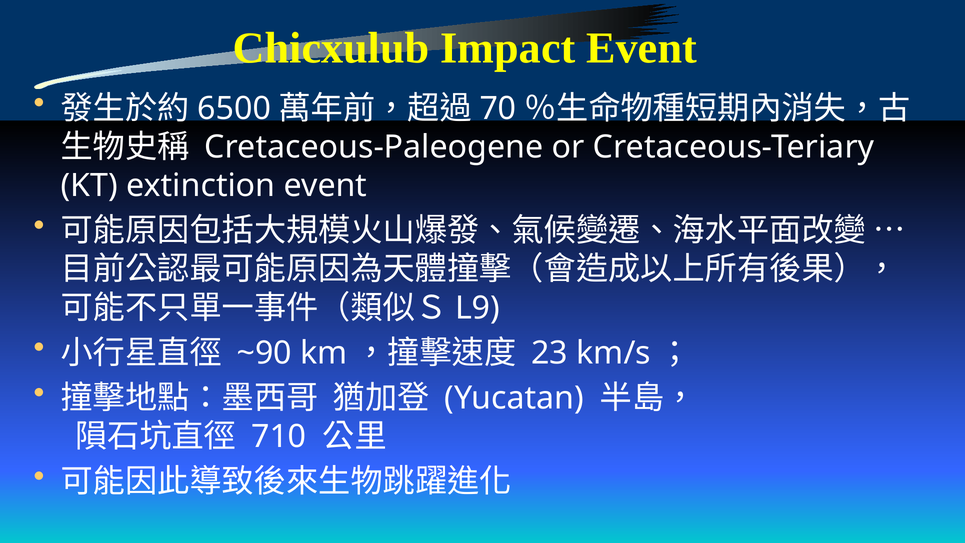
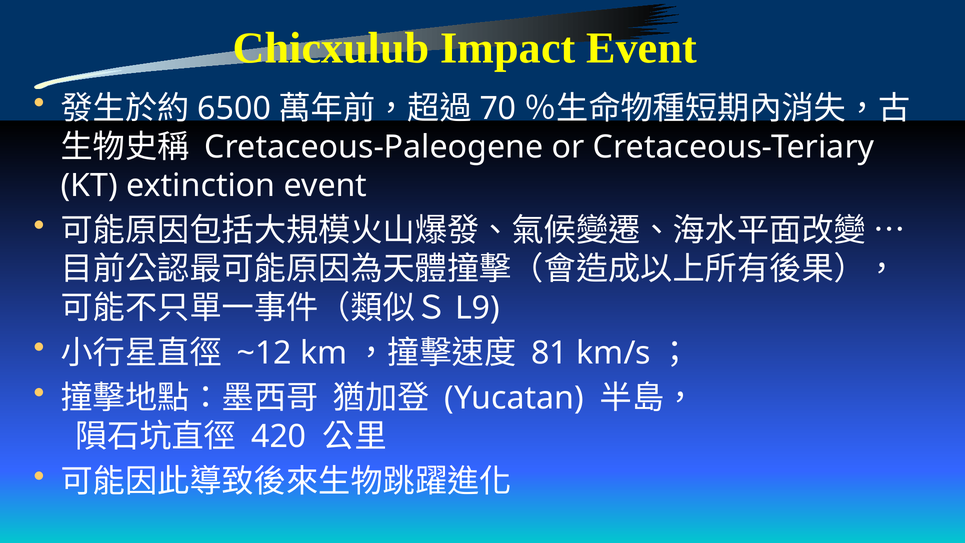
~90: ~90 -> ~12 (264, 353)
23: 23 -> 81 (549, 353)
710: 710 -> 420 (279, 437)
